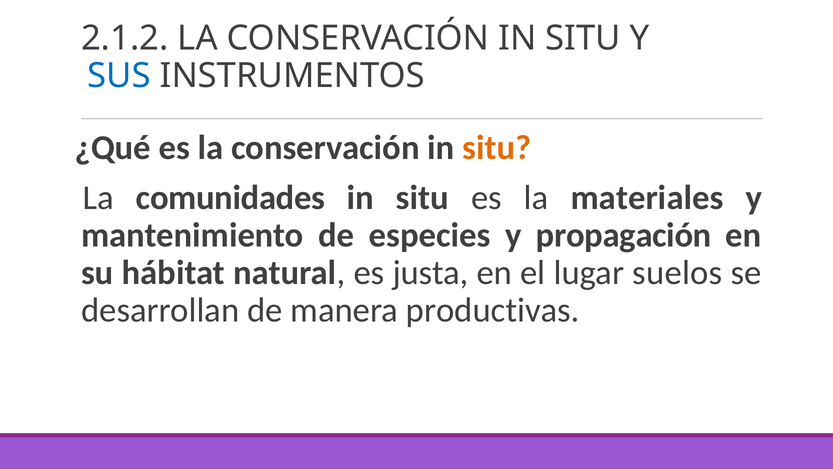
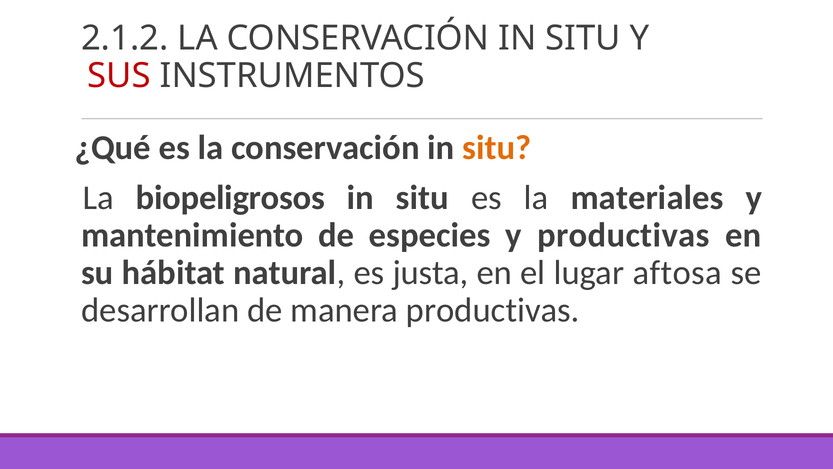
SUS colour: blue -> red (119, 76)
comunidades: comunidades -> biopeligrosos (230, 197)
y propagación: propagación -> productivas (623, 235)
suelos: suelos -> aftosa (677, 272)
